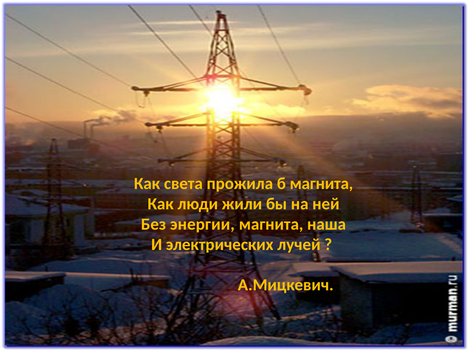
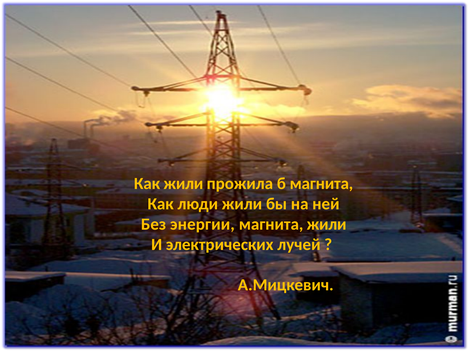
Как света: света -> жили (183, 183)
магнита наша: наша -> жили (327, 224)
